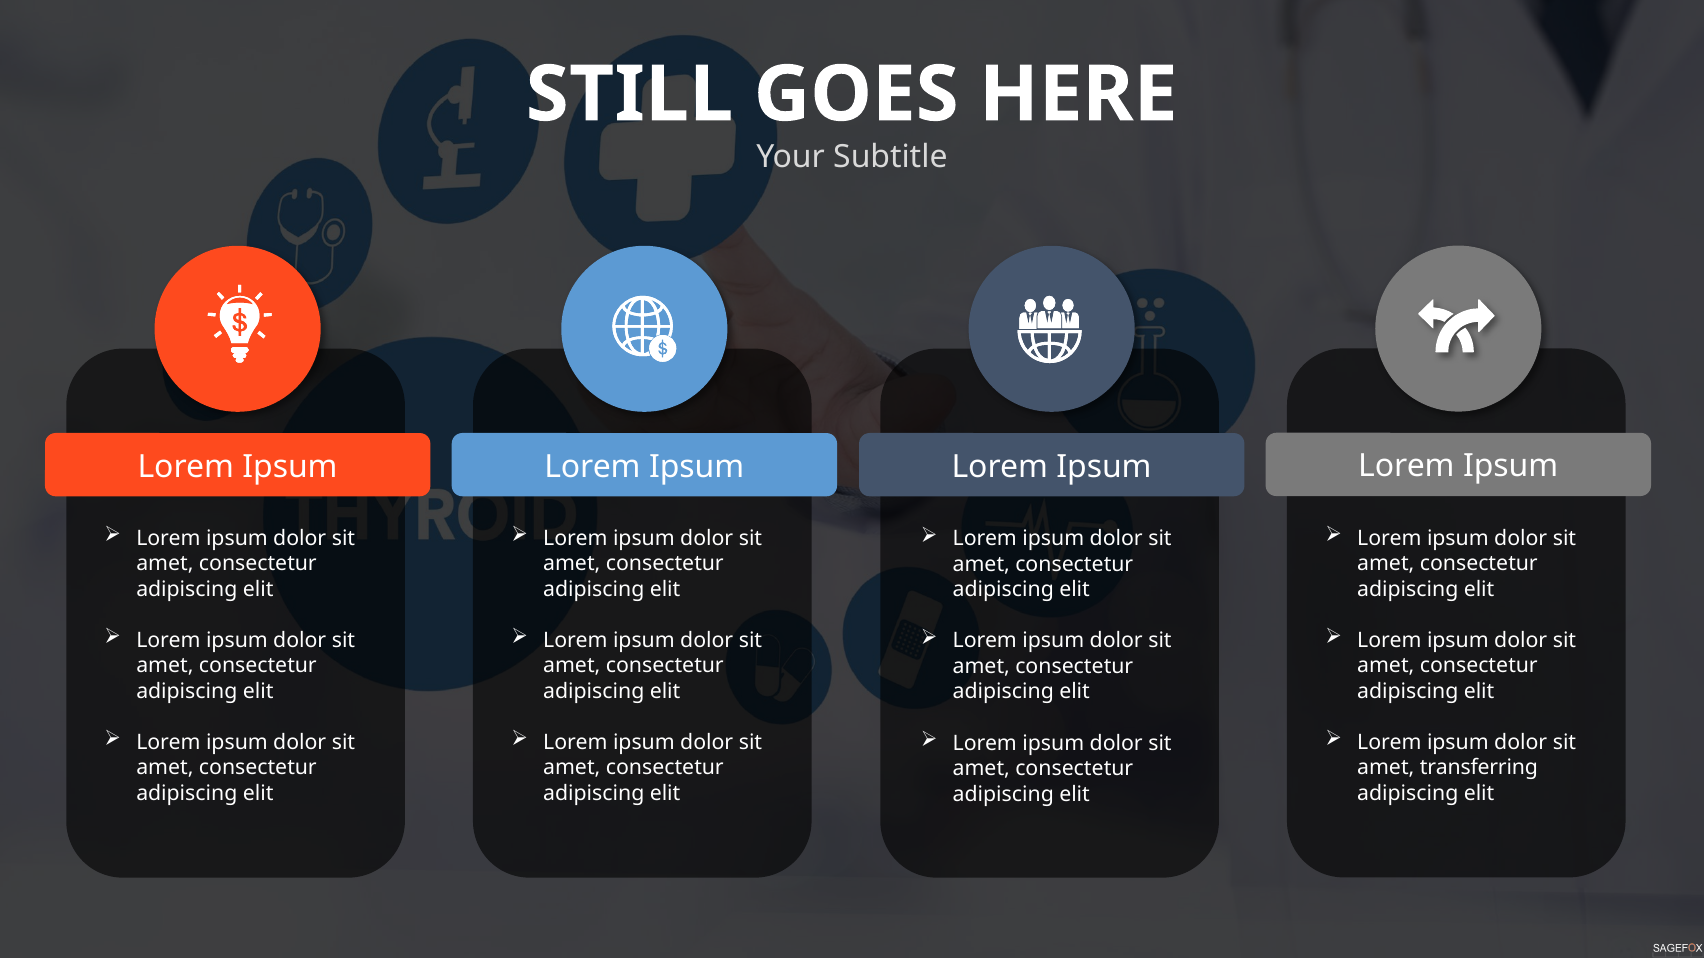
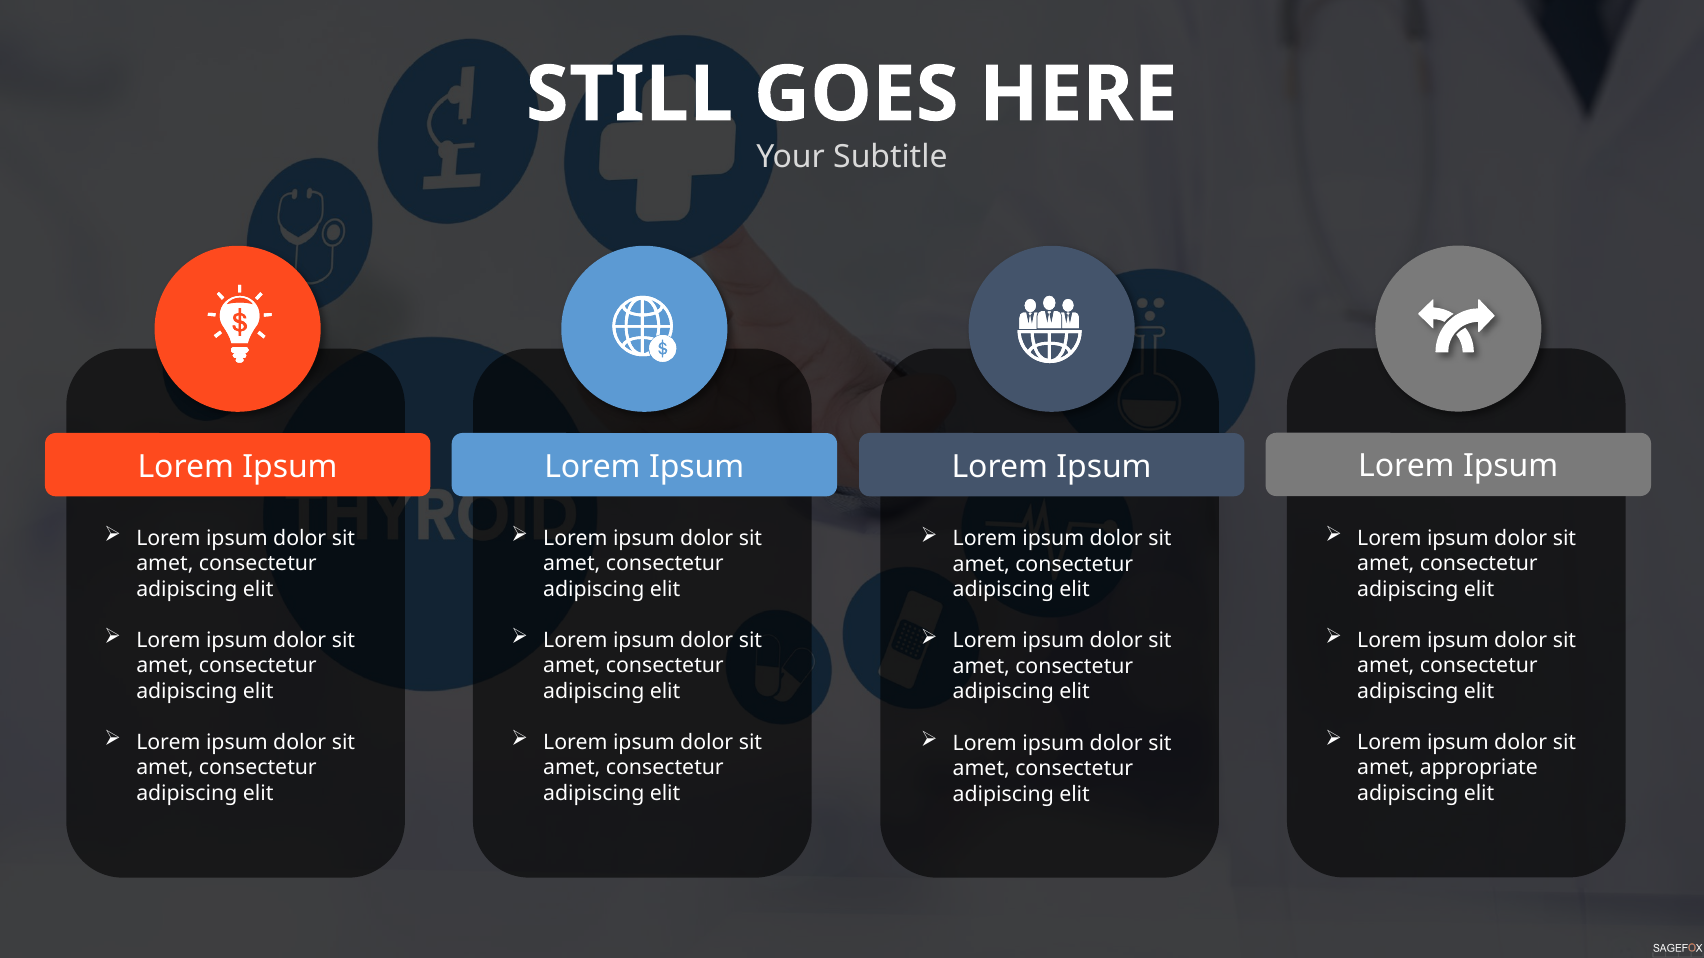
transferring: transferring -> appropriate (1479, 768)
